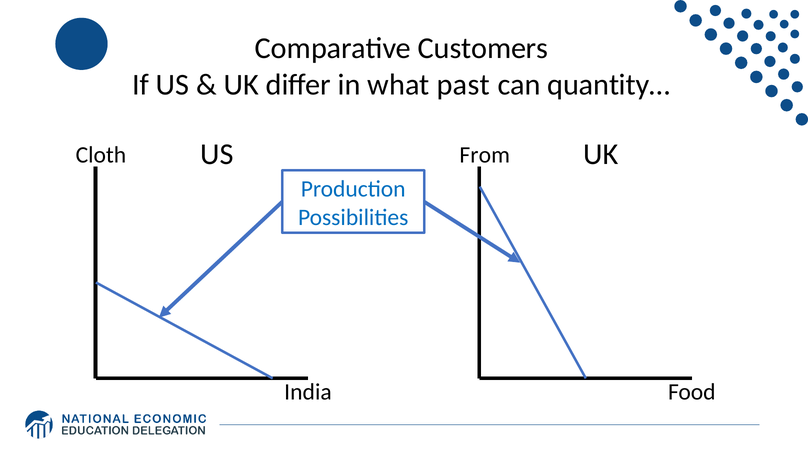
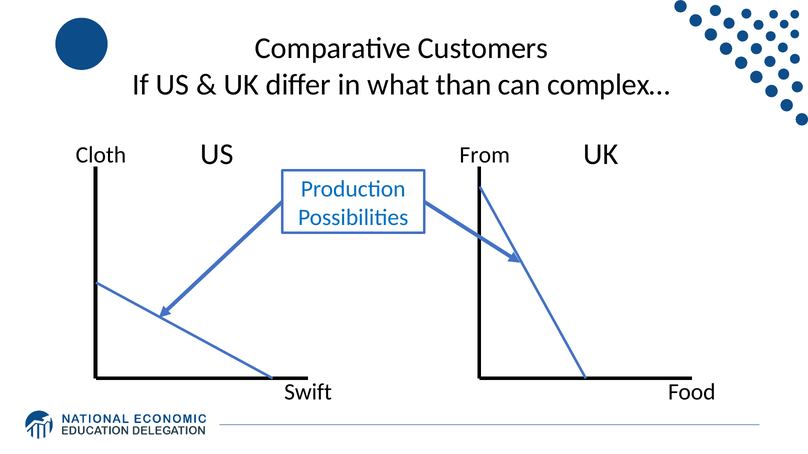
past: past -> than (464, 85)
quantity…: quantity… -> complex… (609, 85)
India: India -> Swift (308, 392)
